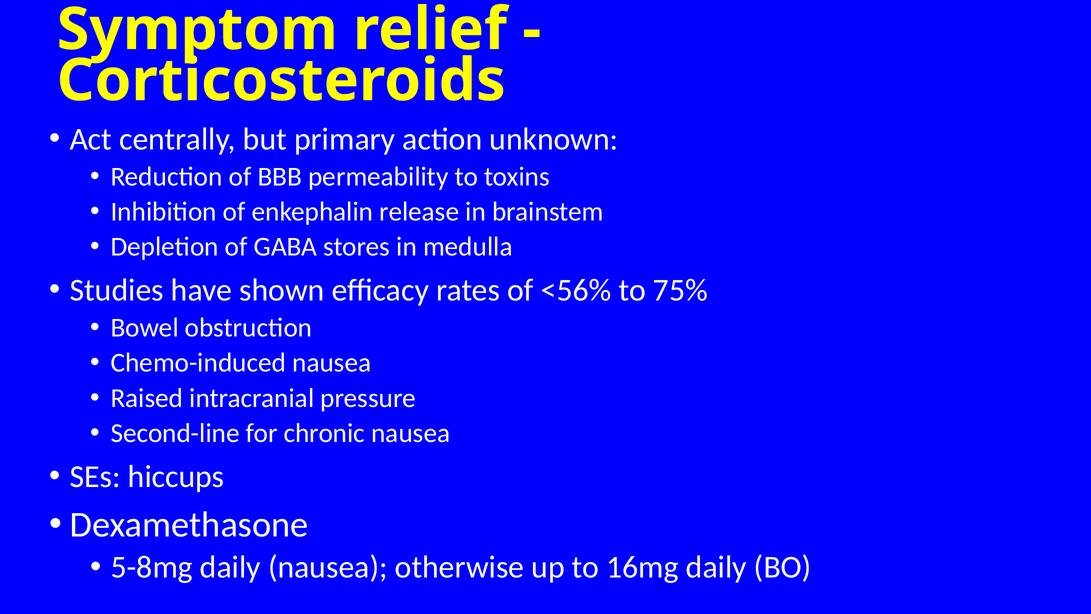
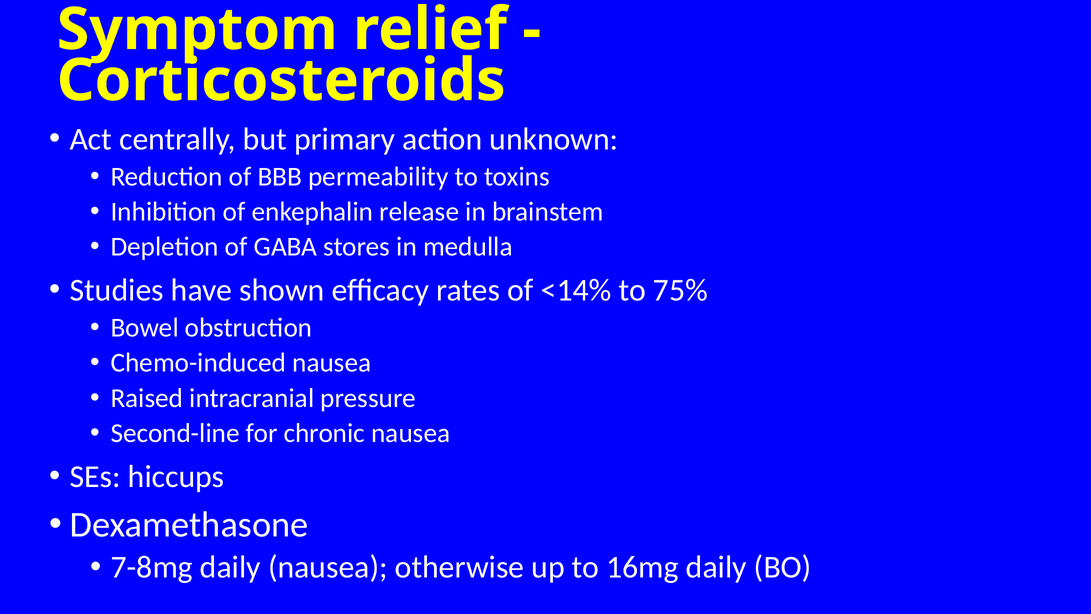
<56%: <56% -> <14% (576, 290)
5-8mg: 5-8mg -> 7-8mg (152, 567)
